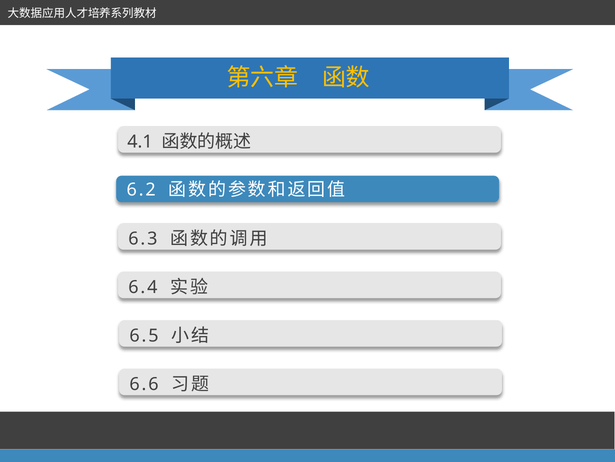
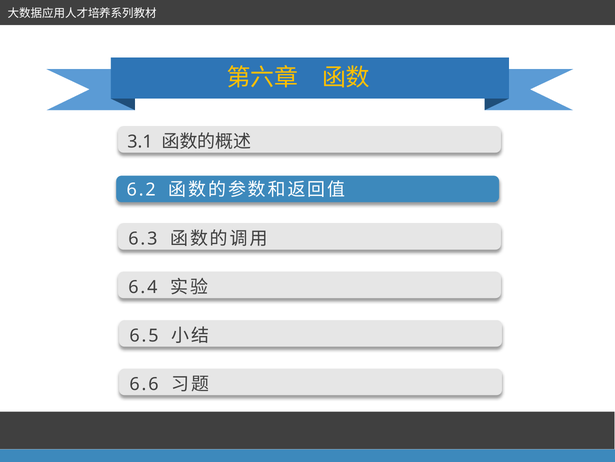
4.1: 4.1 -> 3.1 (140, 142)
